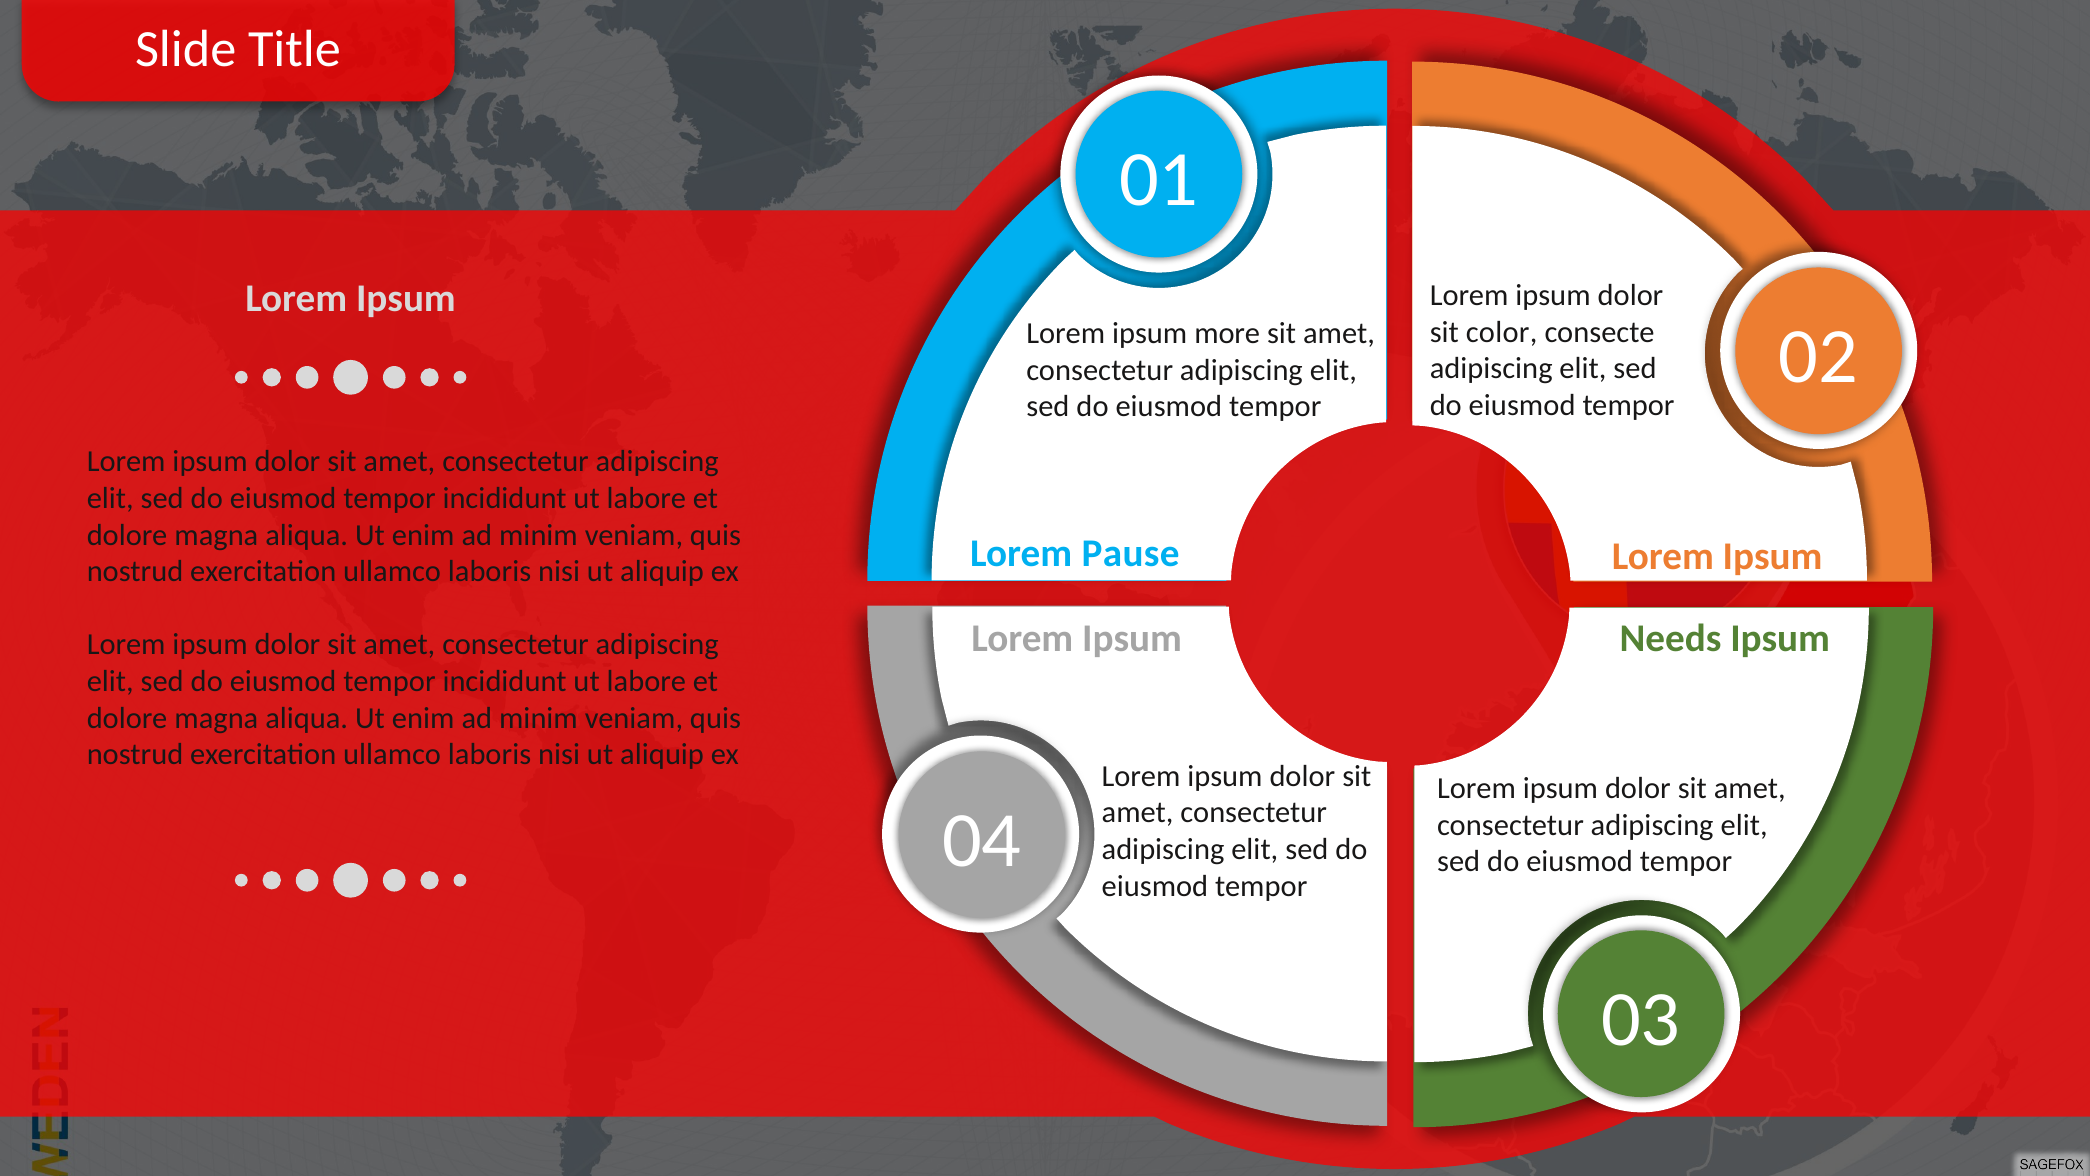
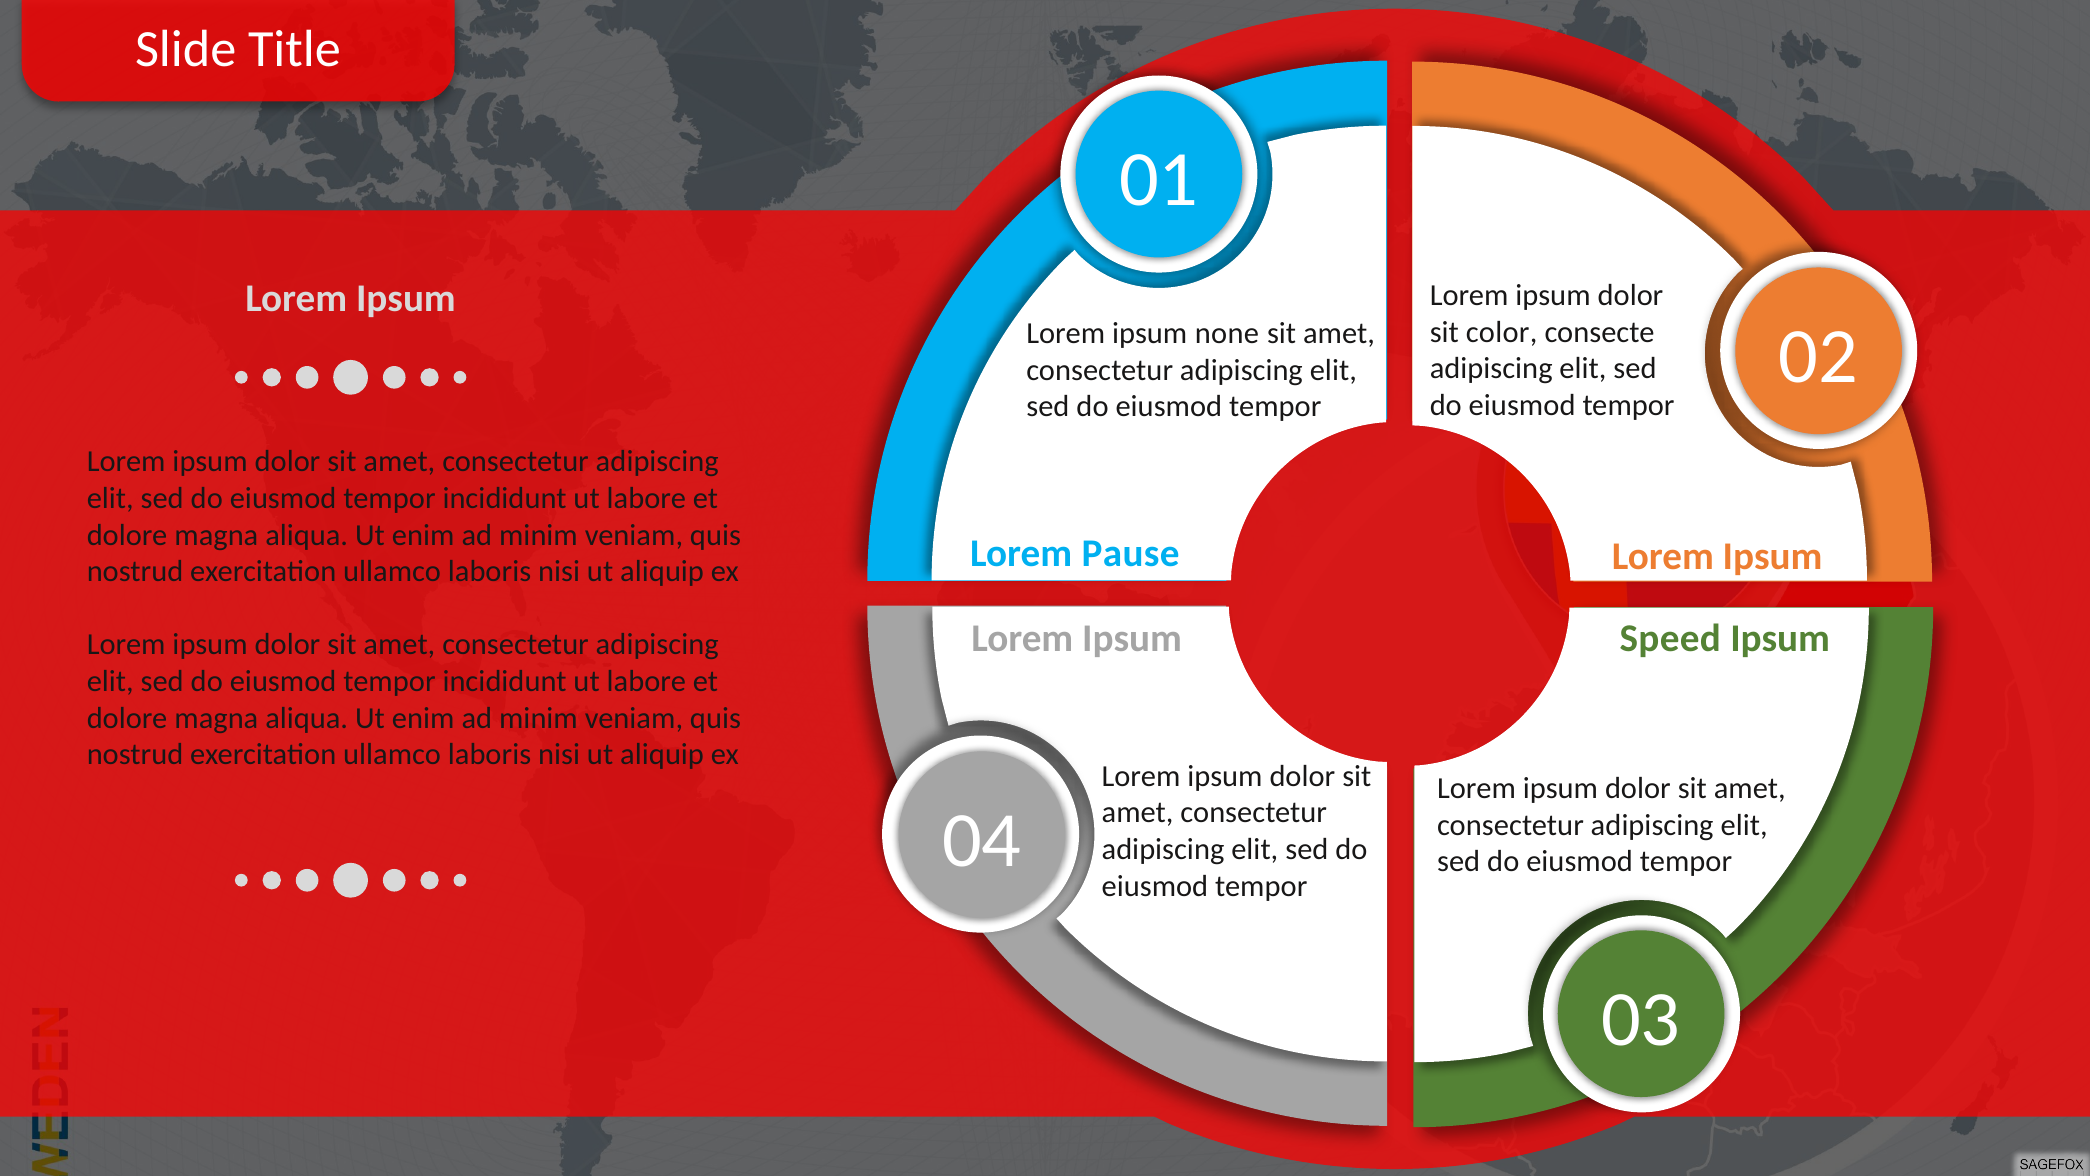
more: more -> none (1227, 333)
Needs: Needs -> Speed (1670, 639)
